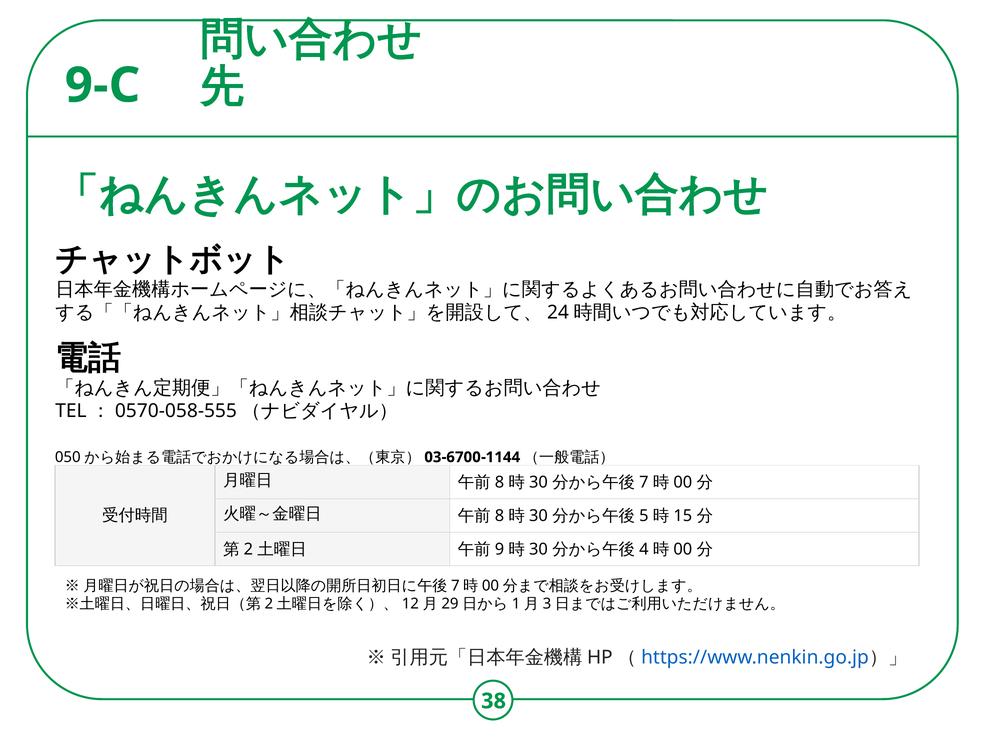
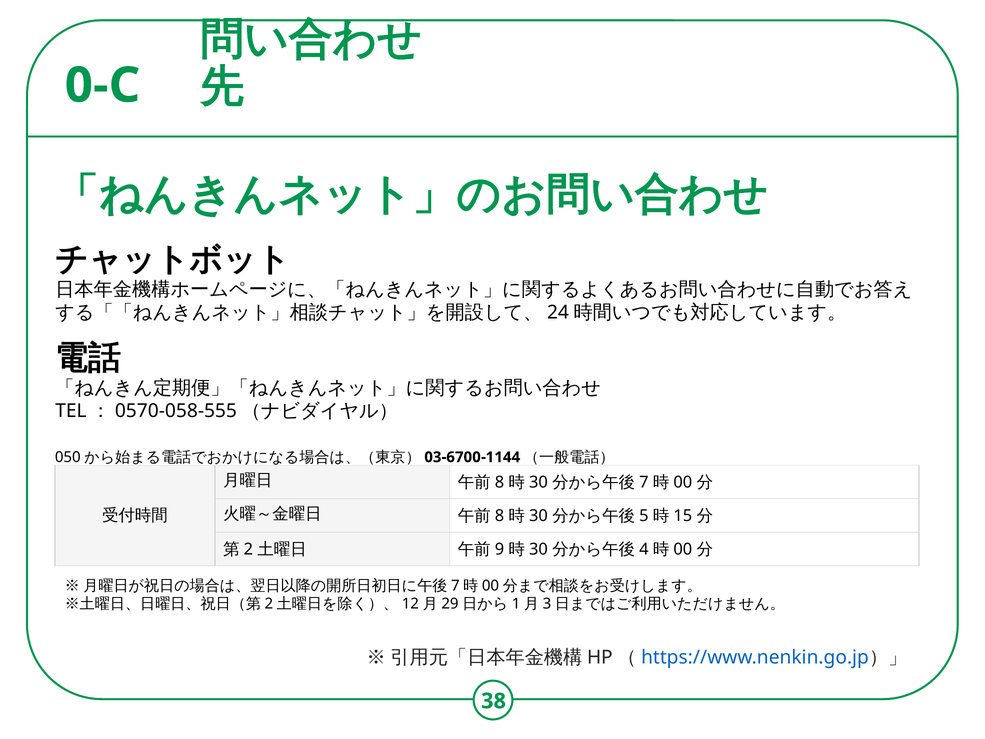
9-C: 9-C -> 0-C (103, 85)
